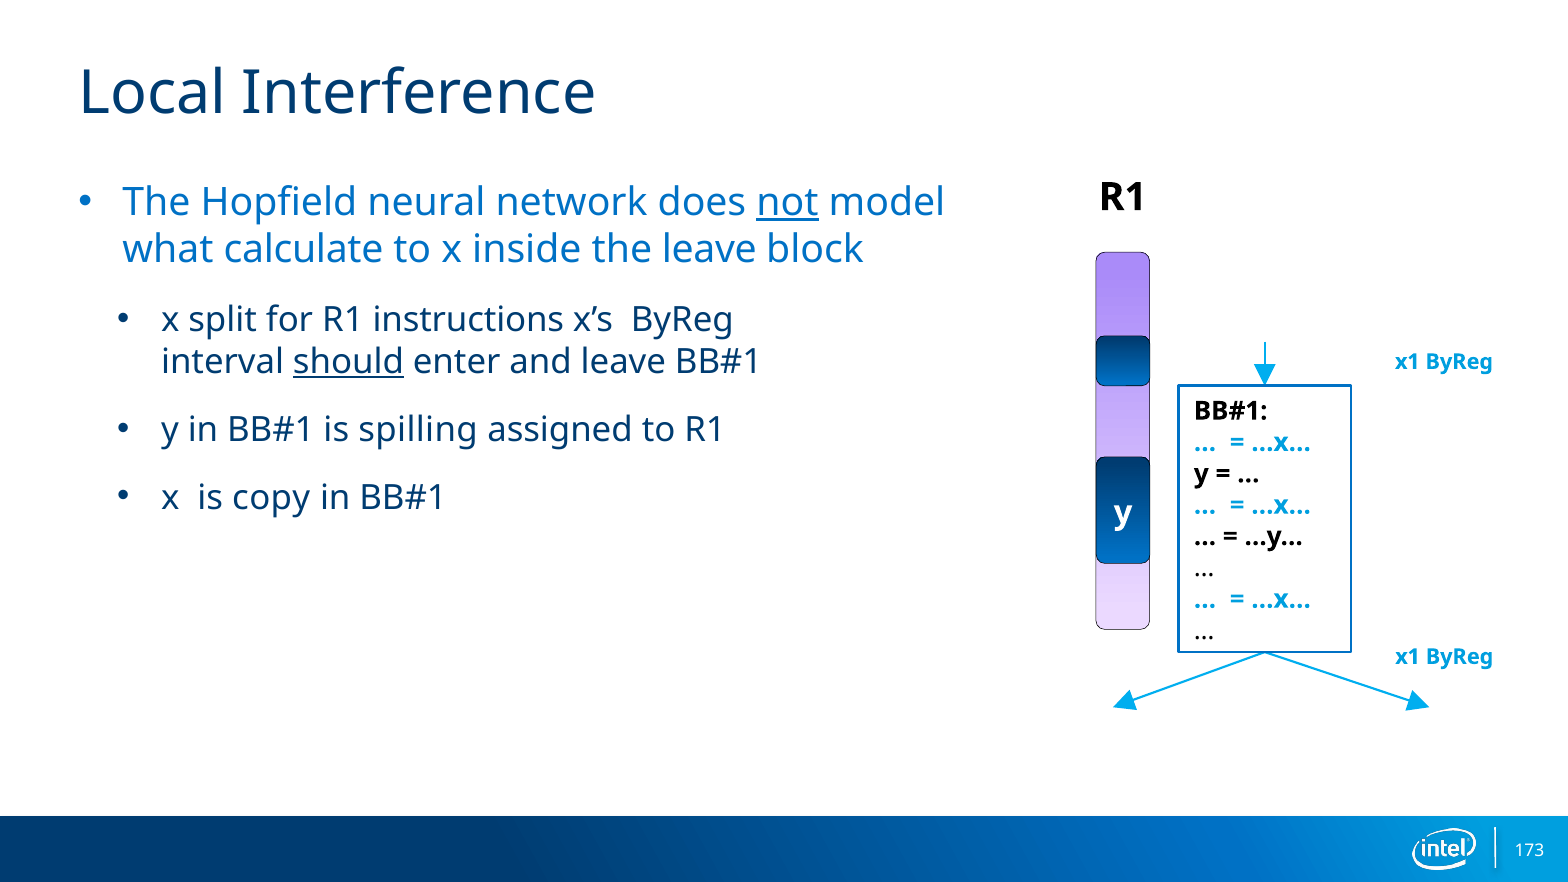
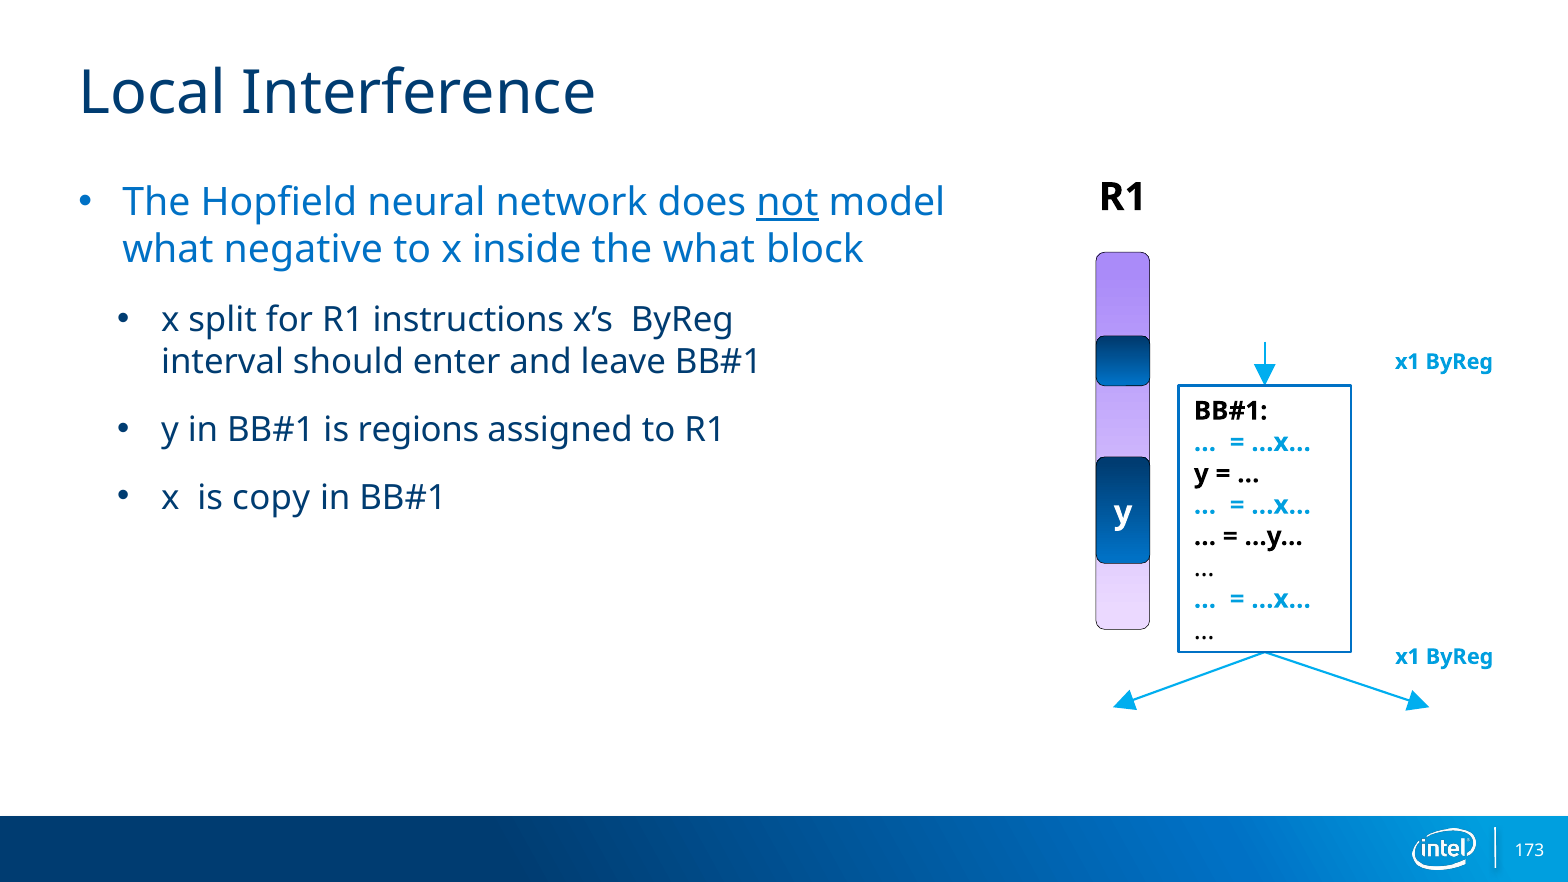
calculate: calculate -> negative (303, 250)
the leave: leave -> what (709, 250)
should underline: present -> none (348, 362)
spilling: spilling -> regions (418, 430)
